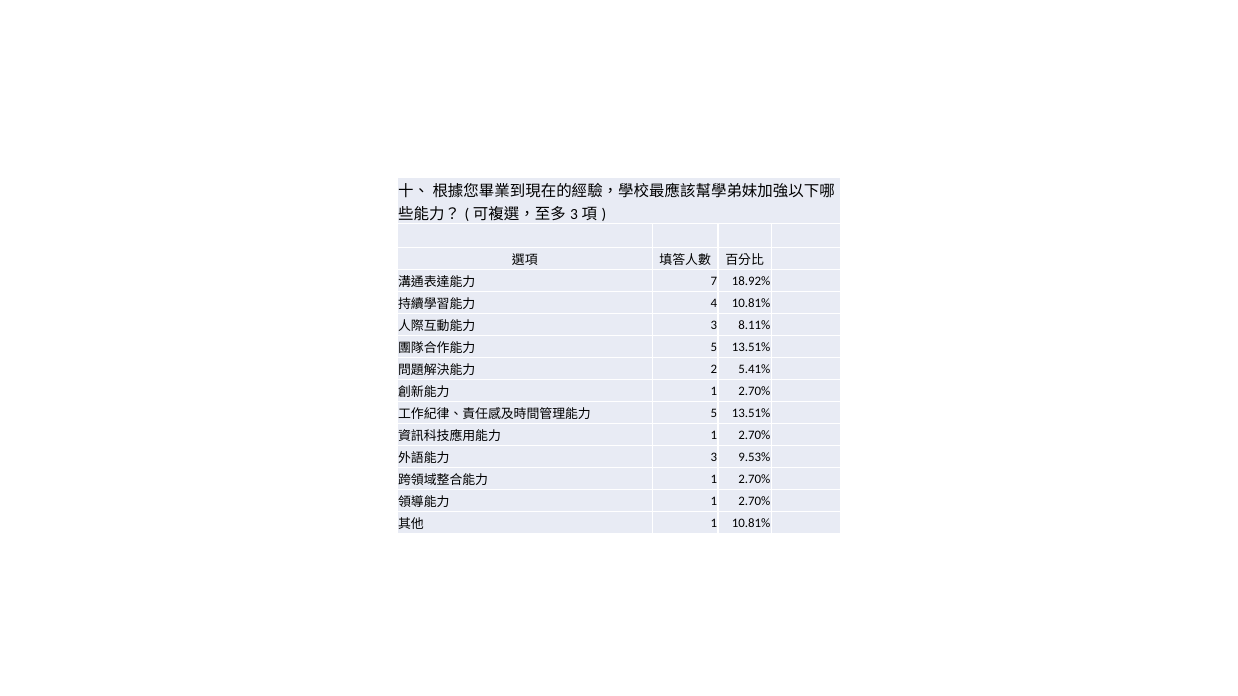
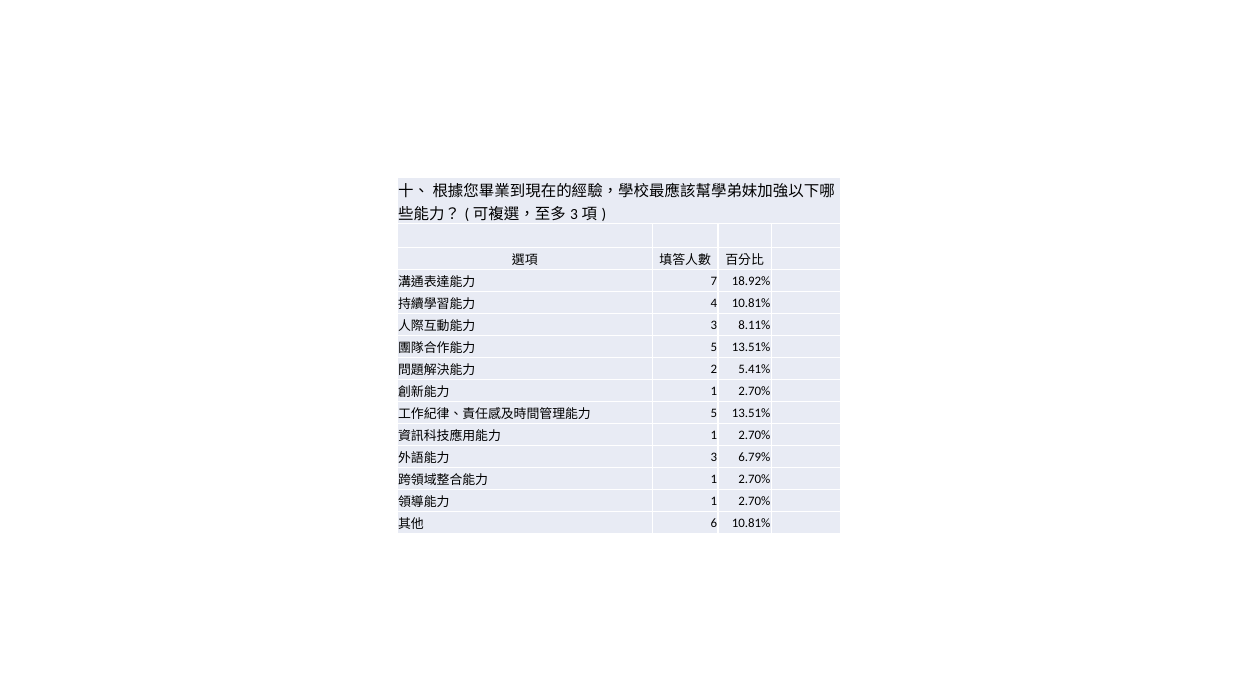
9.53%: 9.53% -> 6.79% (754, 457)
1: 1 -> 6 (714, 523)
